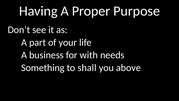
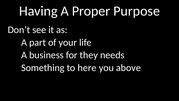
with: with -> they (89, 55)
shall: shall -> here (87, 68)
